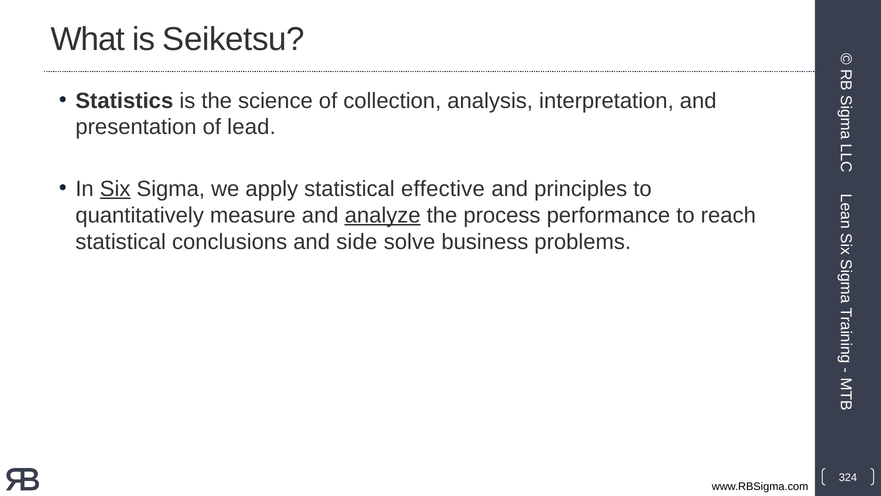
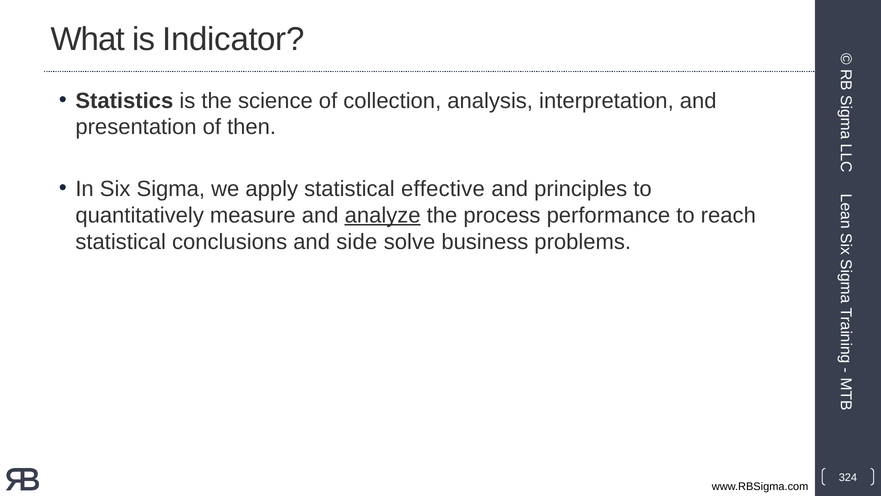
Seiketsu: Seiketsu -> Indicator (234, 39)
lead: lead -> then (252, 127)
Six underline: present -> none (115, 189)
